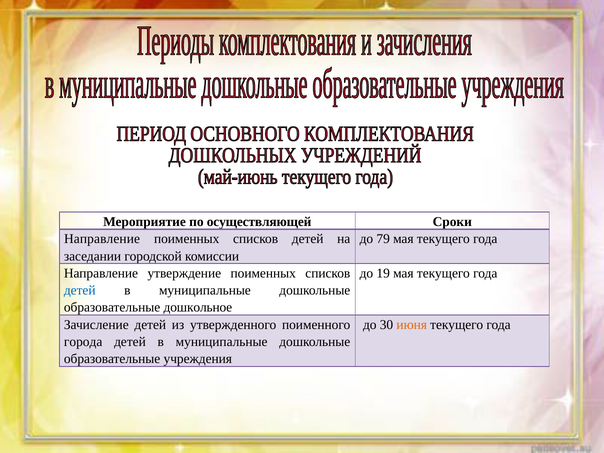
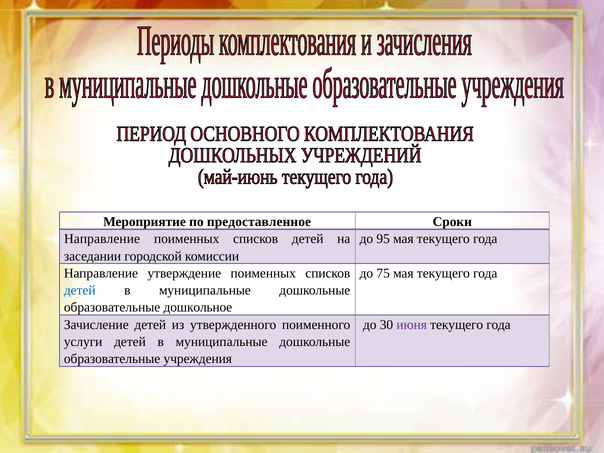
осуществляющей: осуществляющей -> предоставленное (259, 222)
79: 79 -> 95 (383, 239)
19: 19 -> 75 (383, 273)
июня colour: orange -> purple (412, 325)
города: города -> услуги (83, 342)
